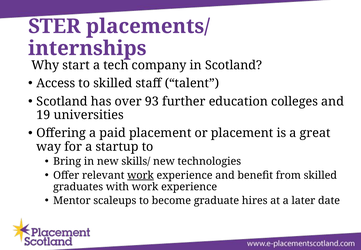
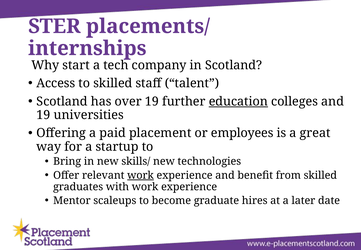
over 93: 93 -> 19 (152, 101)
education underline: none -> present (238, 101)
or placement: placement -> employees (242, 133)
